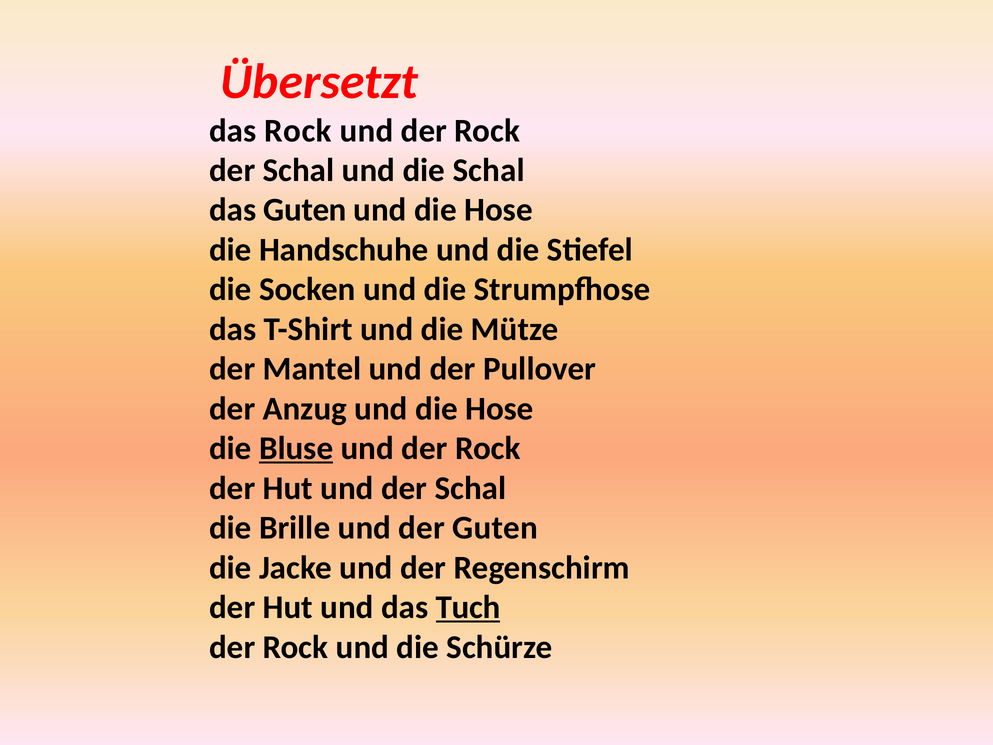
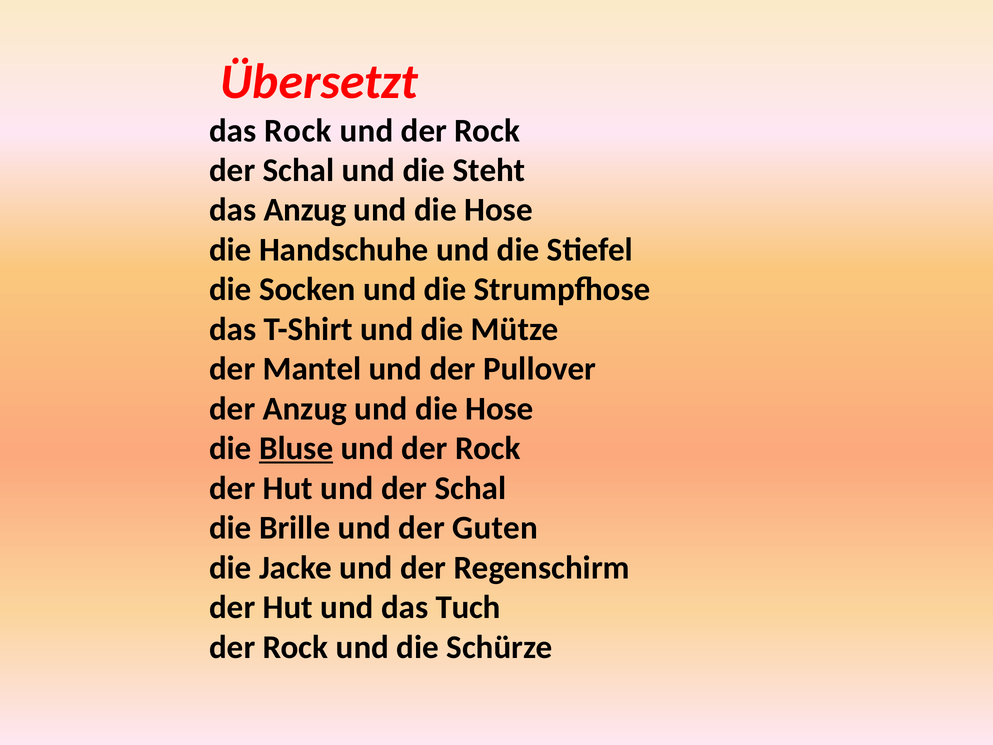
die Schal: Schal -> Steht (489, 170)
das Guten: Guten -> Anzug (305, 210)
Tuch underline: present -> none (468, 607)
